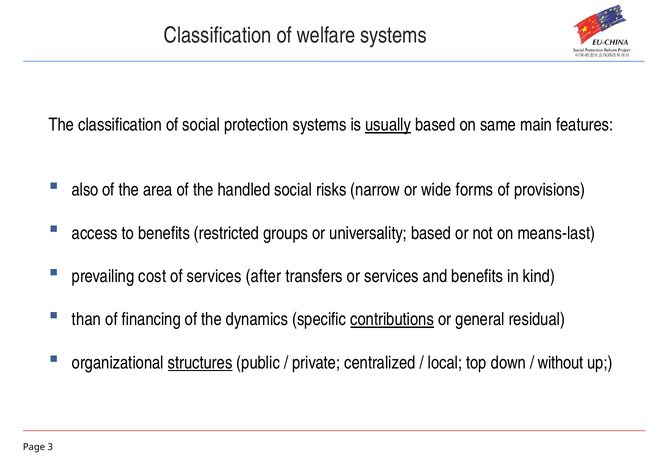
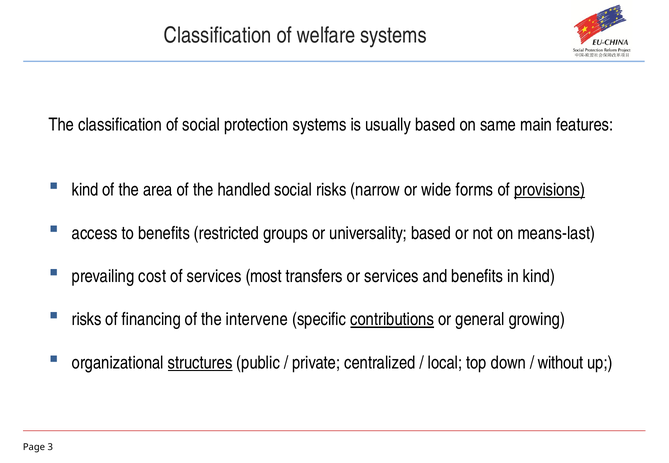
usually underline: present -> none (388, 125)
also: also -> kind (85, 190)
provisions underline: none -> present (549, 190)
after: after -> most (264, 276)
than: than -> risks (87, 320)
dynamics: dynamics -> intervene (257, 320)
residual: residual -> growing (537, 320)
